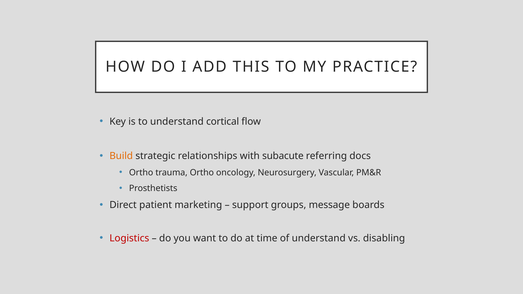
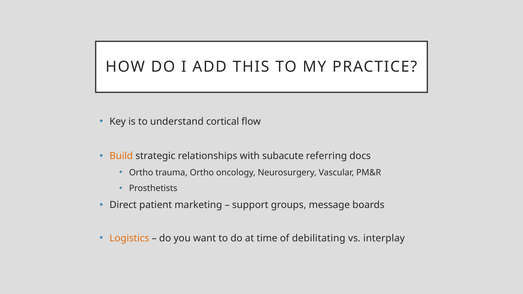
Logistics colour: red -> orange (129, 238)
of understand: understand -> debilitating (319, 238)
disabling: disabling -> interplay (384, 238)
